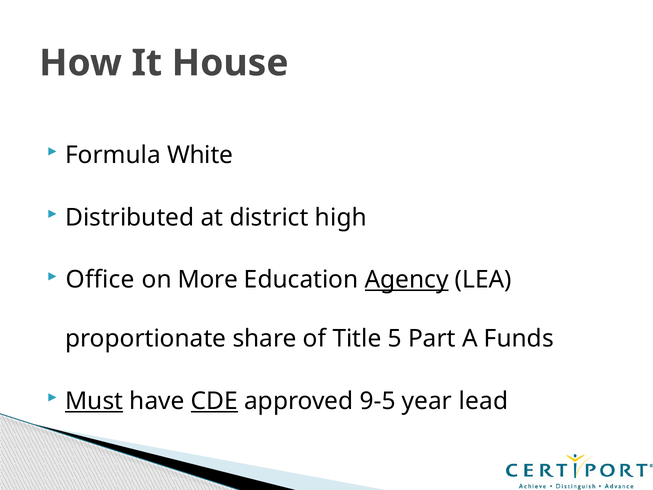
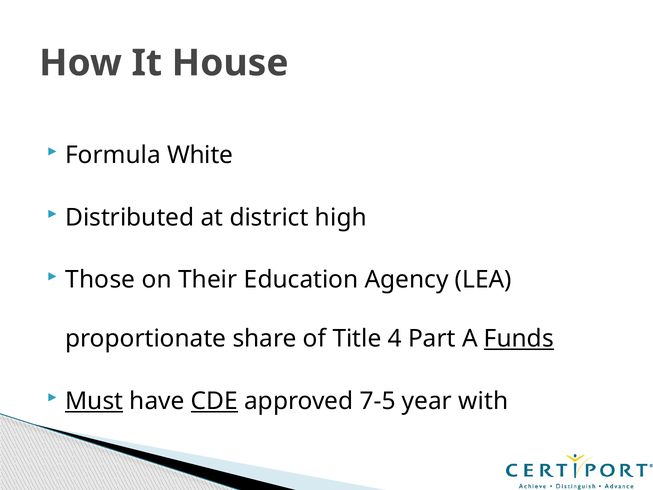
Office: Office -> Those (100, 280)
More: More -> Their (208, 280)
Agency underline: present -> none (407, 280)
5: 5 -> 4 (395, 339)
Funds underline: none -> present (519, 339)
9-5: 9-5 -> 7-5 (378, 401)
lead: lead -> with (484, 401)
